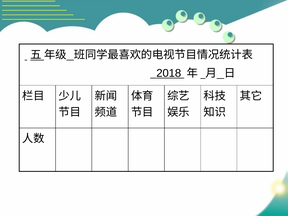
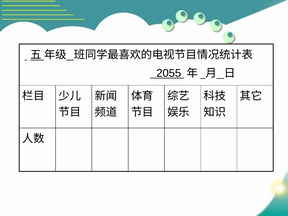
2018: 2018 -> 2055 (169, 73)
